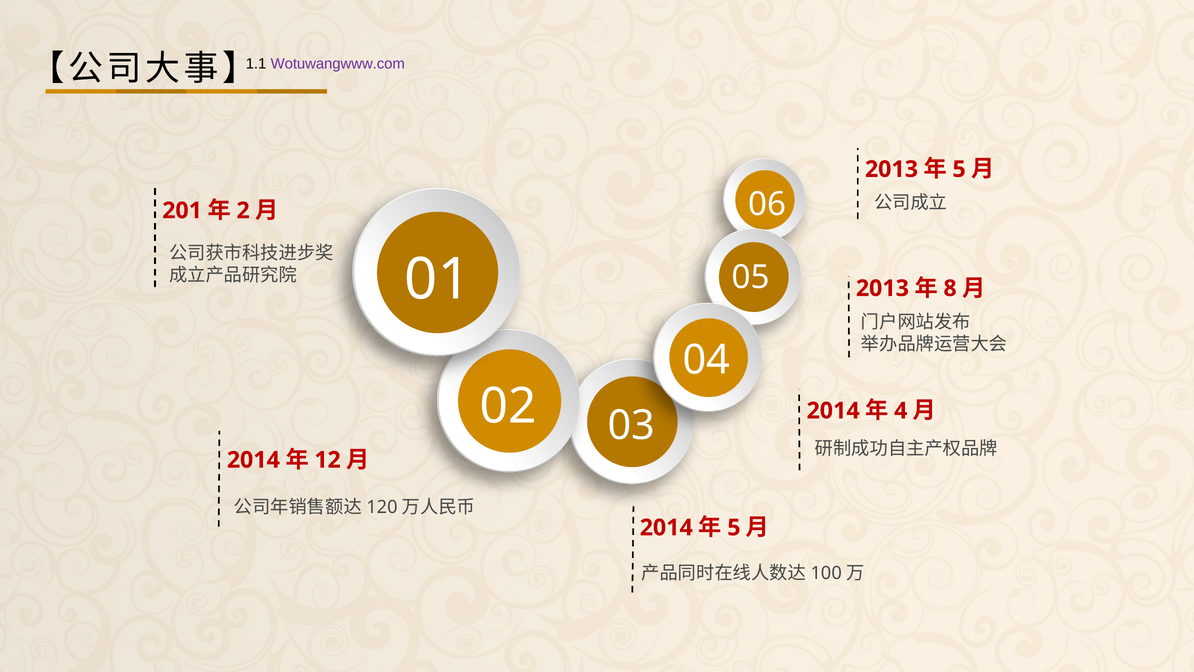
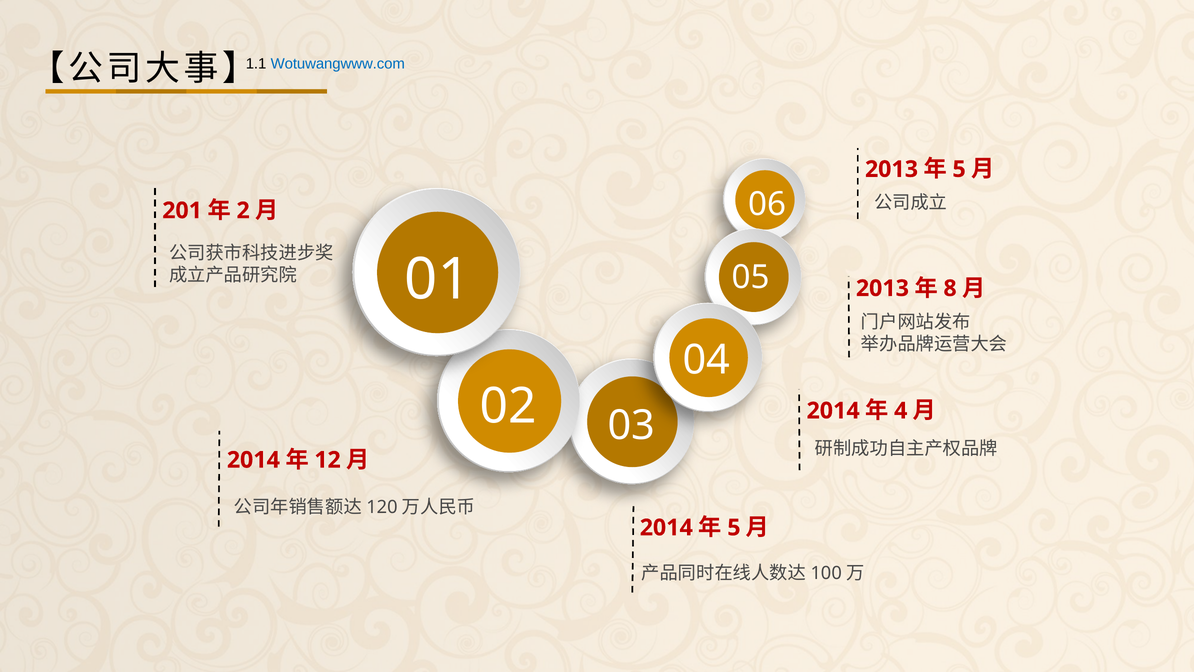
Wotuwangwww.com colour: purple -> blue (338, 64)
